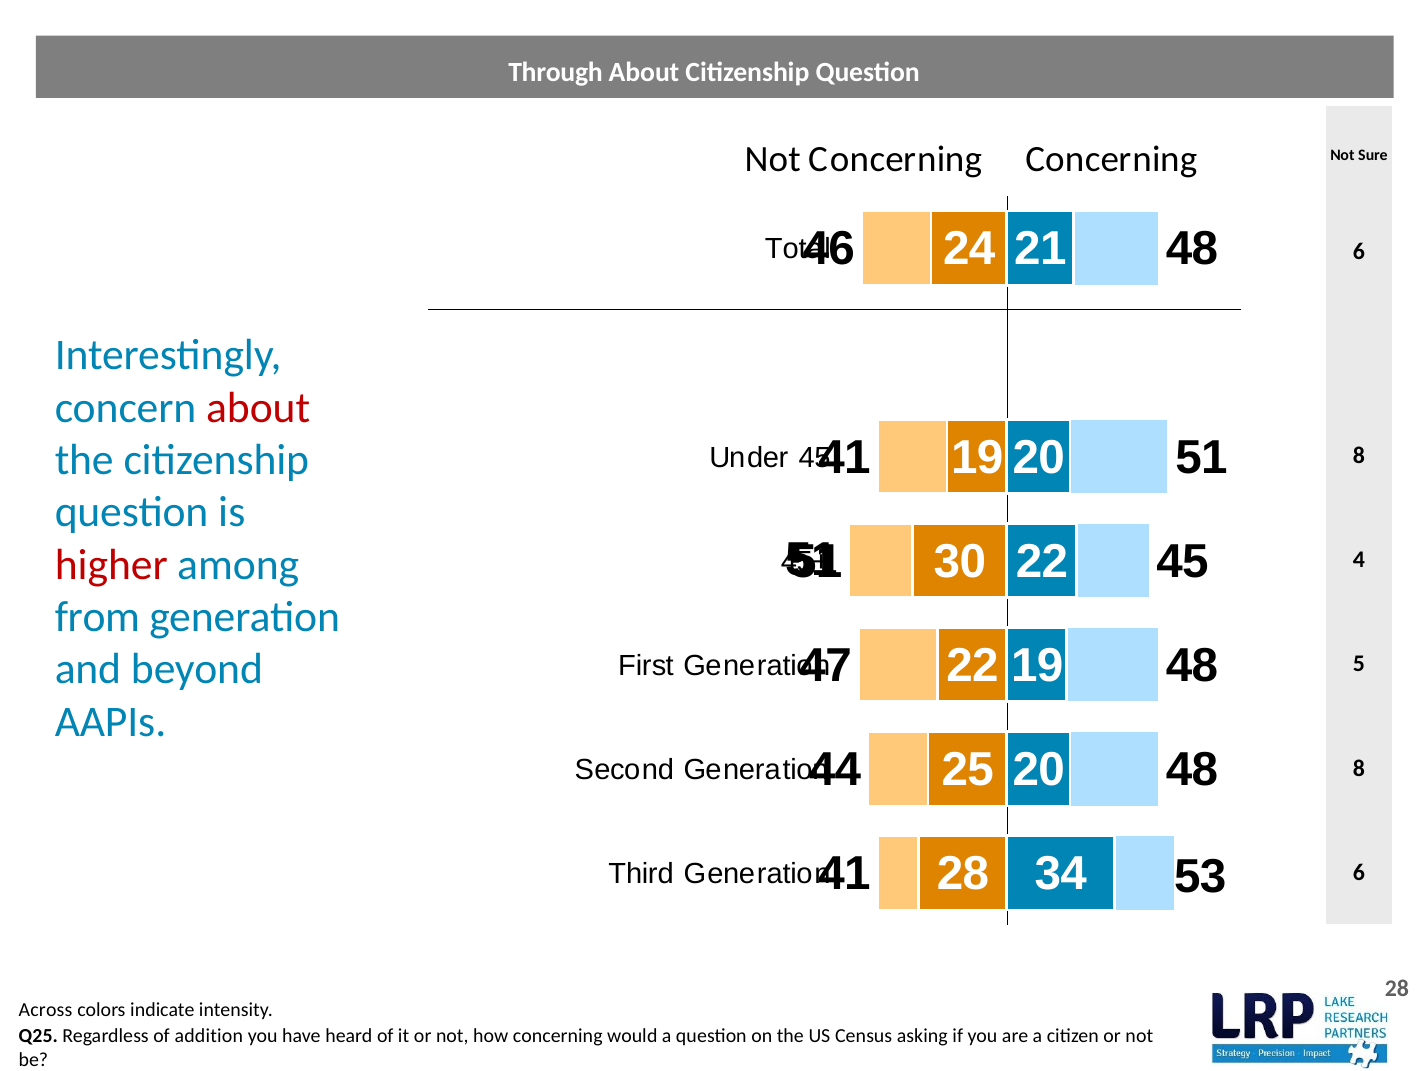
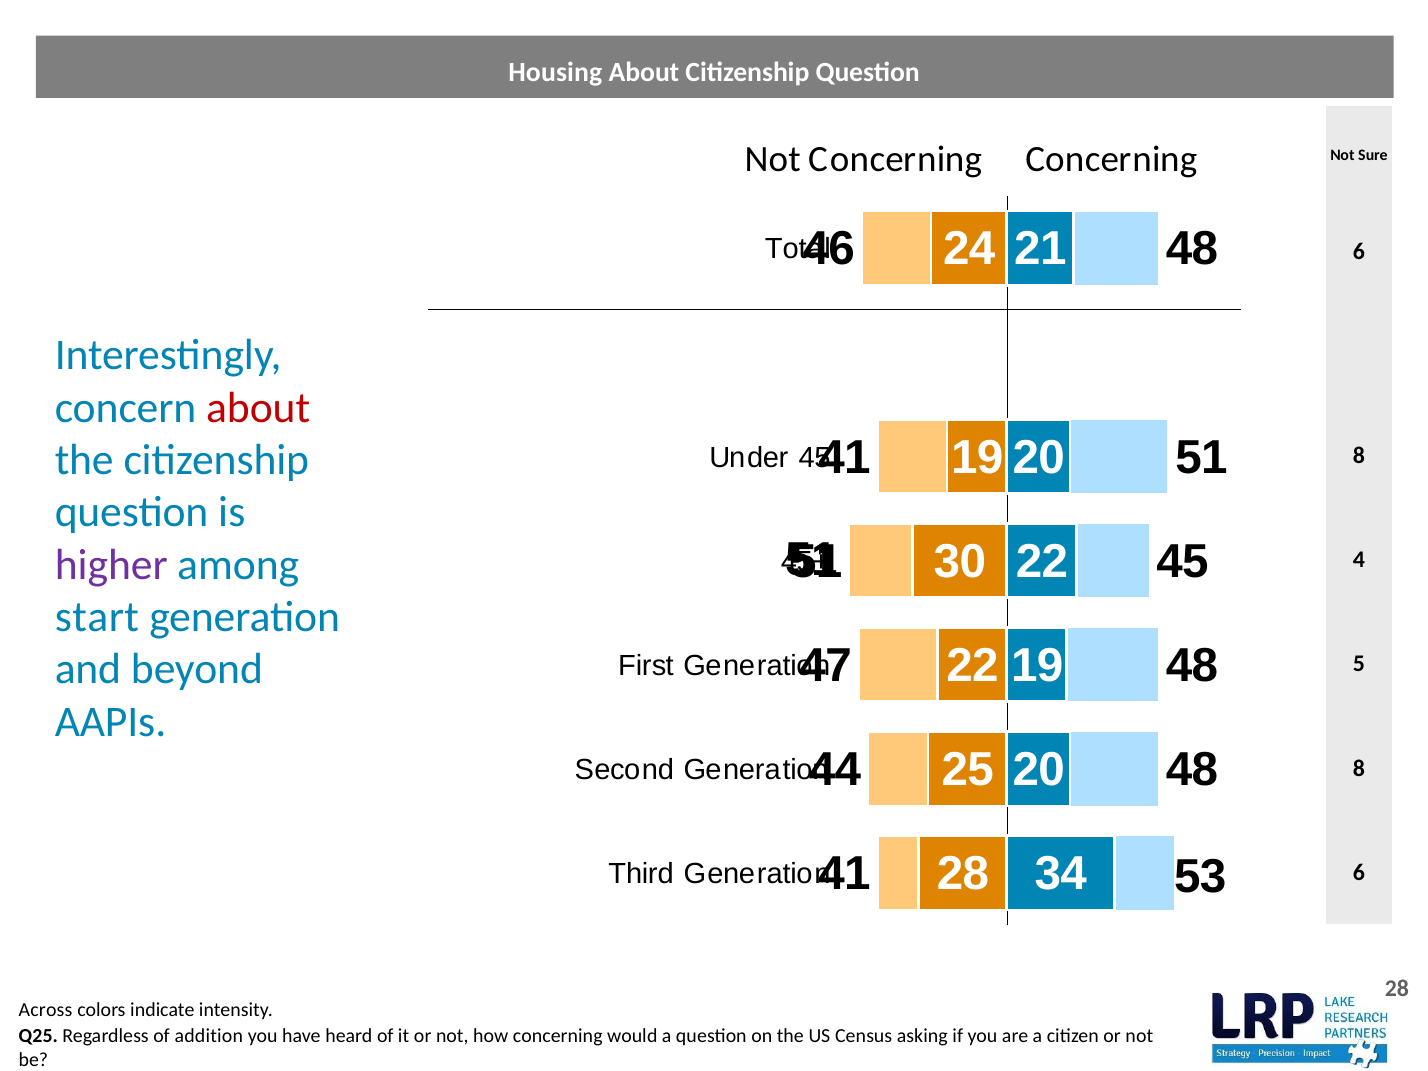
Through: Through -> Housing (555, 72)
higher colour: red -> purple (111, 565)
from: from -> start (97, 617)
